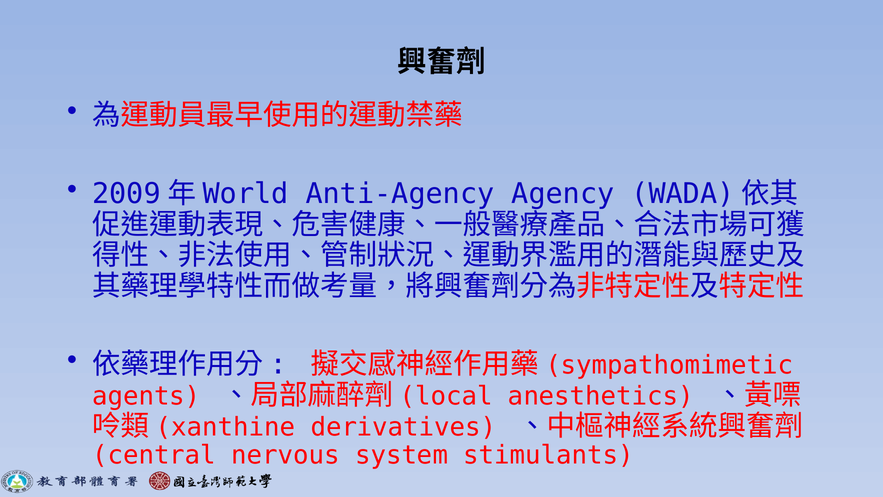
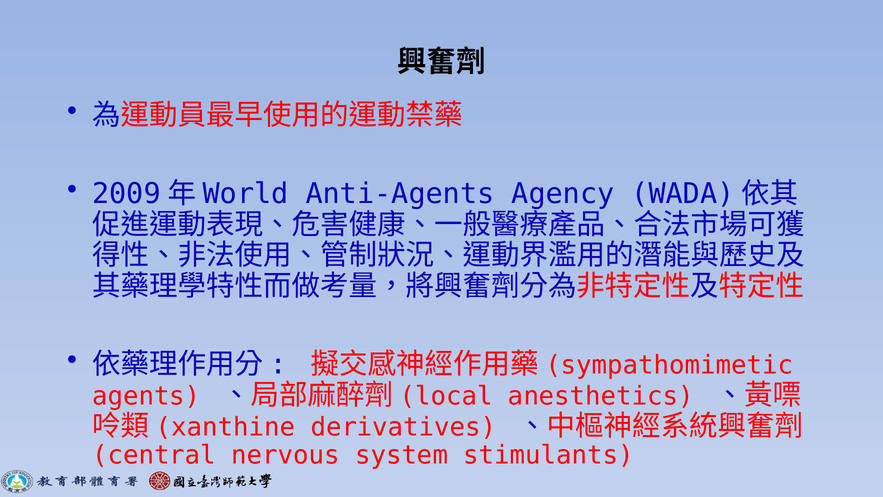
Anti-Agency: Anti-Agency -> Anti-Agents (400, 194)
